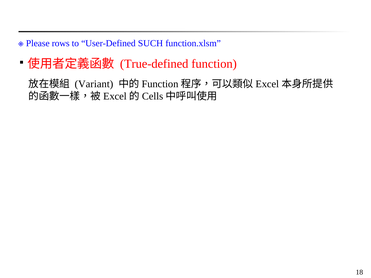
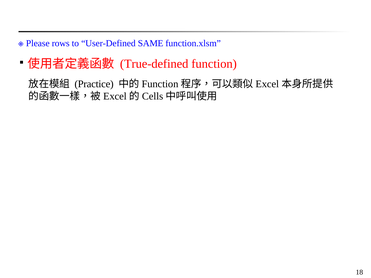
SUCH: SUCH -> SAME (151, 43)
Variant: Variant -> Practice (94, 84)
